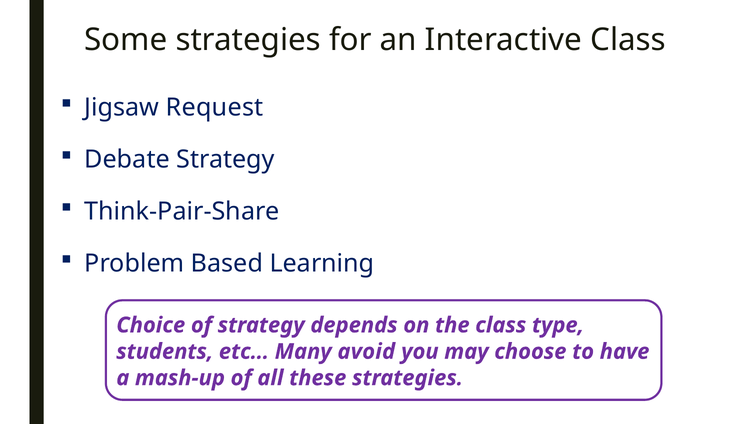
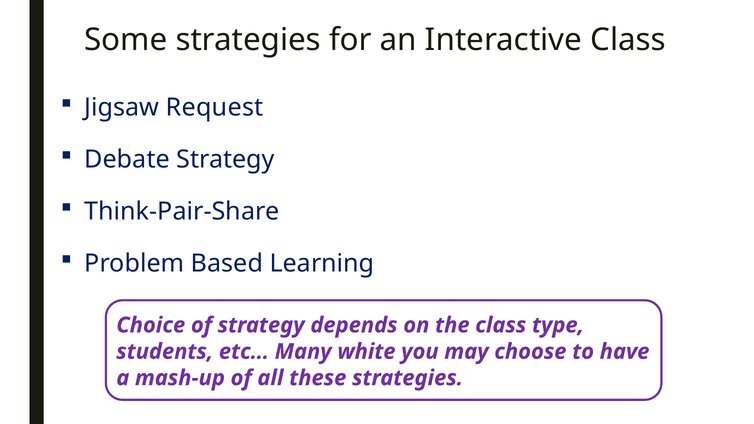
avoid: avoid -> white (366, 352)
